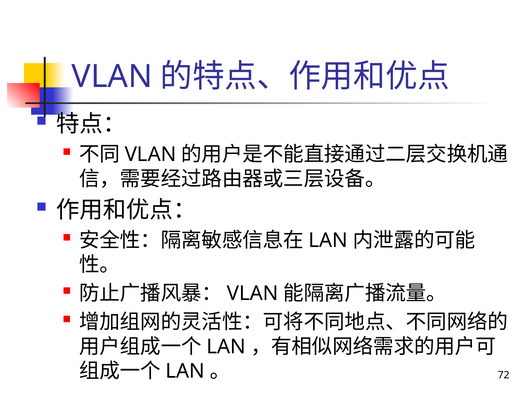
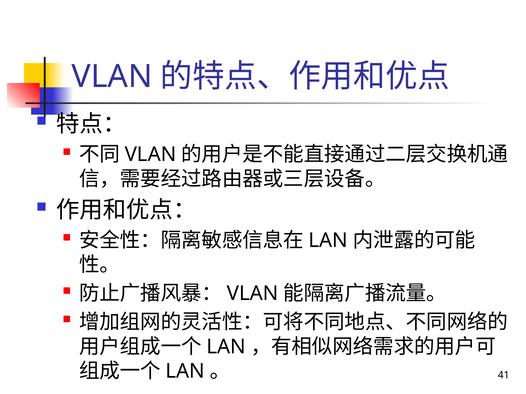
72: 72 -> 41 (504, 376)
